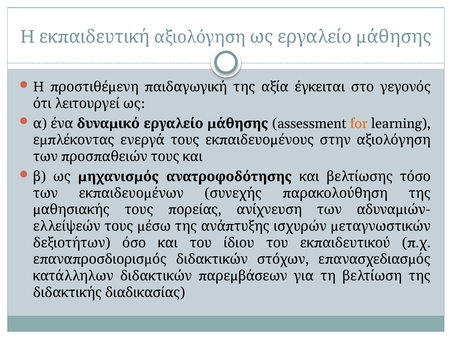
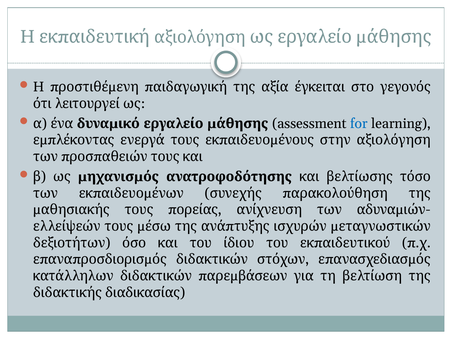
for colour: orange -> blue (359, 123)
